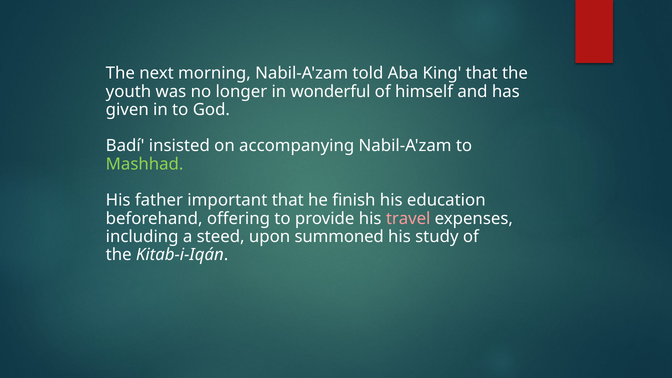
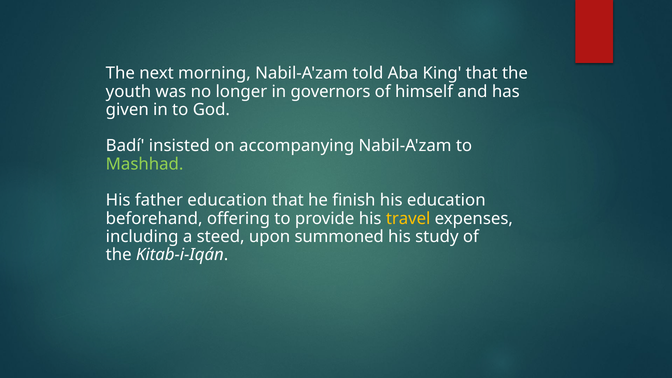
wonderful: wonderful -> governors (331, 92)
father important: important -> education (227, 200)
travel colour: pink -> yellow (408, 218)
